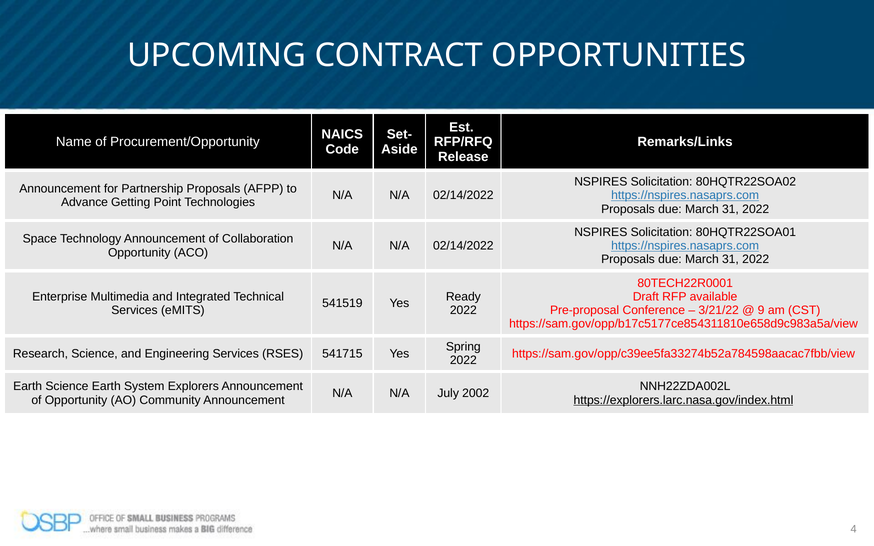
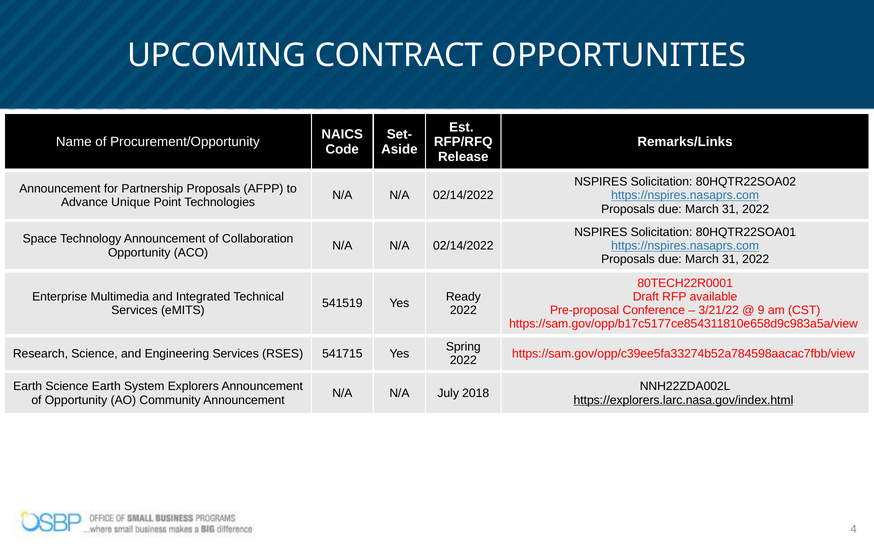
Getting: Getting -> Unique (131, 202)
2002: 2002 -> 2018 (476, 393)
